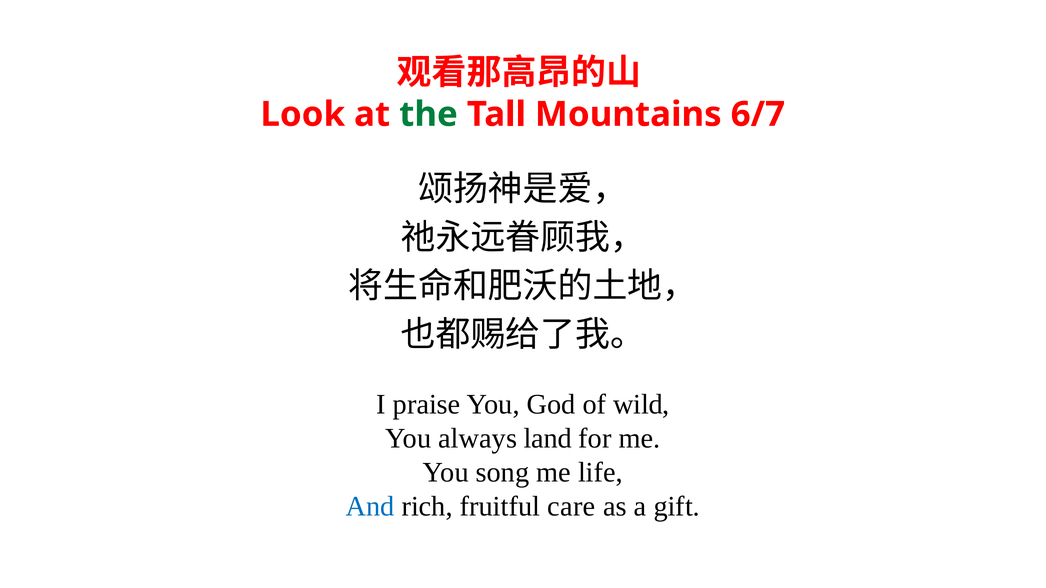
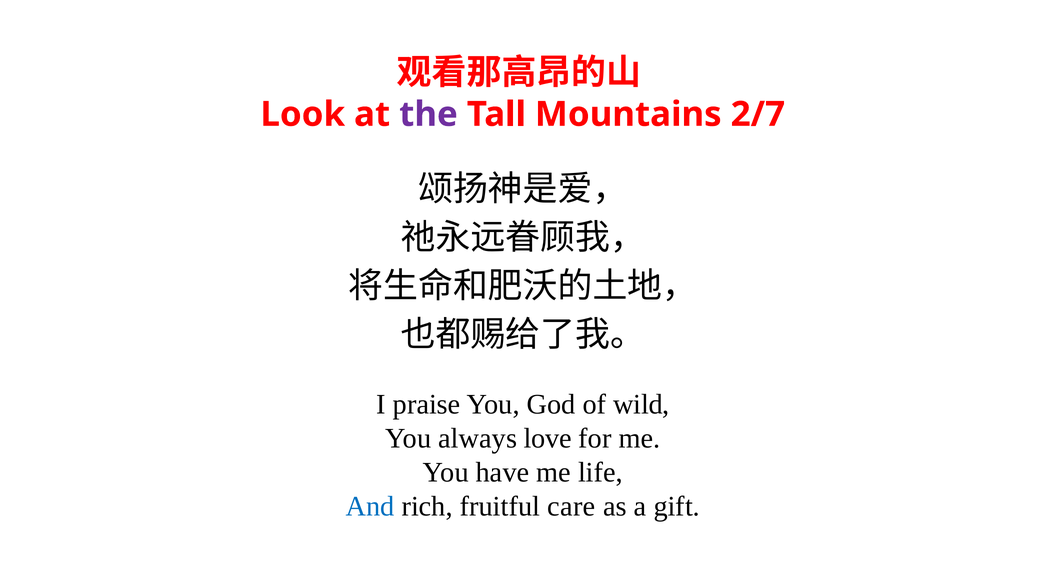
the colour: green -> purple (428, 114)
6/7: 6/7 -> 2/7 (758, 114)
land: land -> love (548, 439)
song: song -> have (503, 473)
